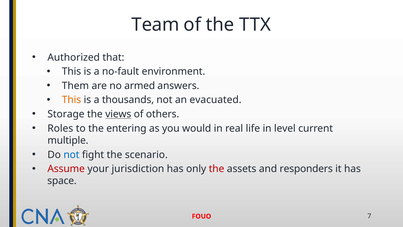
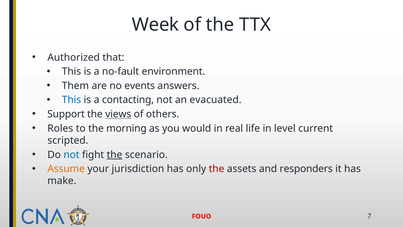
Team: Team -> Week (155, 25)
armed: armed -> events (140, 86)
This colour: orange -> blue (71, 100)
thousands: thousands -> contacting (128, 100)
Storage: Storage -> Support (66, 114)
entering: entering -> morning (126, 128)
multiple: multiple -> scripted (68, 140)
the underline: none -> present (115, 154)
Assume colour: red -> orange (66, 169)
space: space -> make (62, 181)
